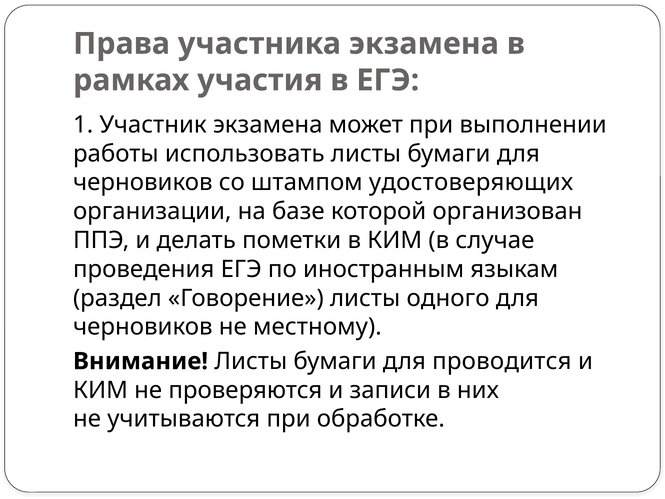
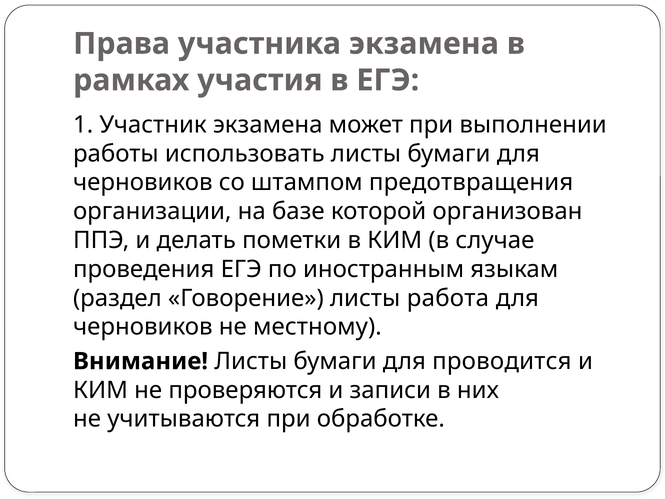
удостоверяющих: удостоверяющих -> предотвращения (471, 182)
одного: одного -> работа (448, 298)
